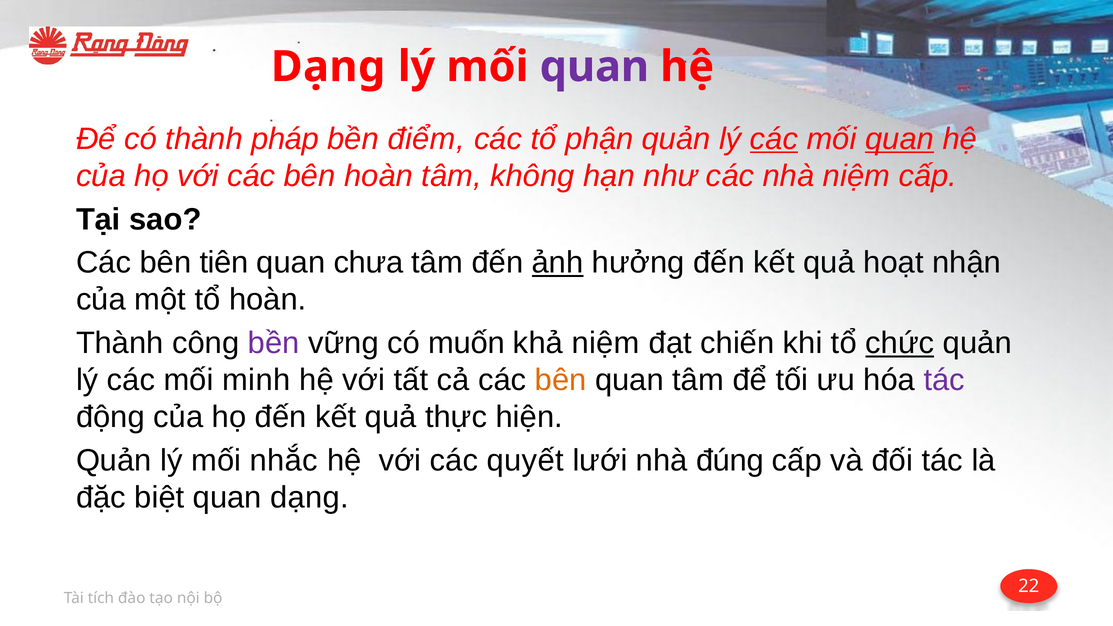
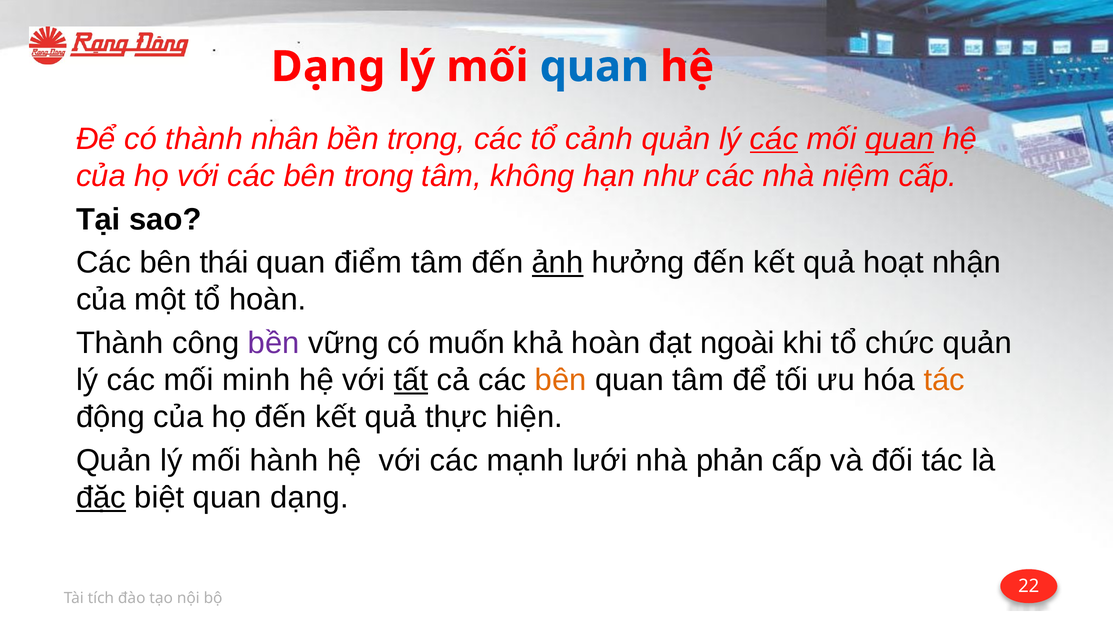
quan colour: purple -> blue (594, 67)
pháp: pháp -> nhân (285, 139)
điểm: điểm -> trọng (426, 139)
phận: phận -> cảnh (599, 139)
bên hoàn: hoàn -> trong (379, 176)
tiên: tiên -> thái (224, 263)
chưa: chưa -> điểm (368, 263)
khả niệm: niệm -> hoàn (606, 343)
chiến: chiến -> ngoài (738, 343)
chức underline: present -> none (900, 343)
tất underline: none -> present (411, 380)
tác colour: purple -> orange (944, 380)
nhắc: nhắc -> hành (284, 461)
quyết: quyết -> mạnh (525, 461)
đúng: đúng -> phản (730, 461)
đặc underline: none -> present (101, 498)
